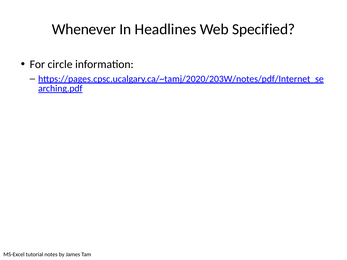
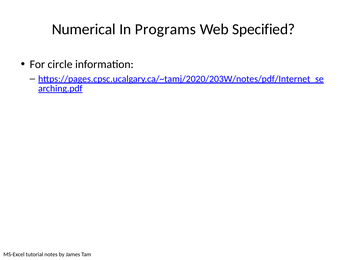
Whenever: Whenever -> Numerical (84, 29)
Headlines: Headlines -> Programs (165, 29)
